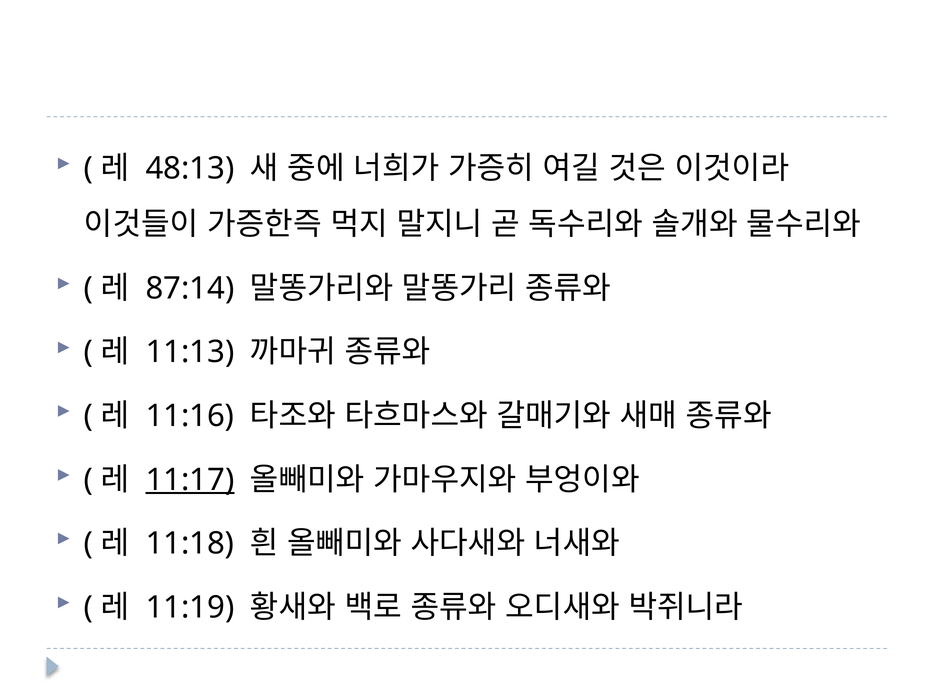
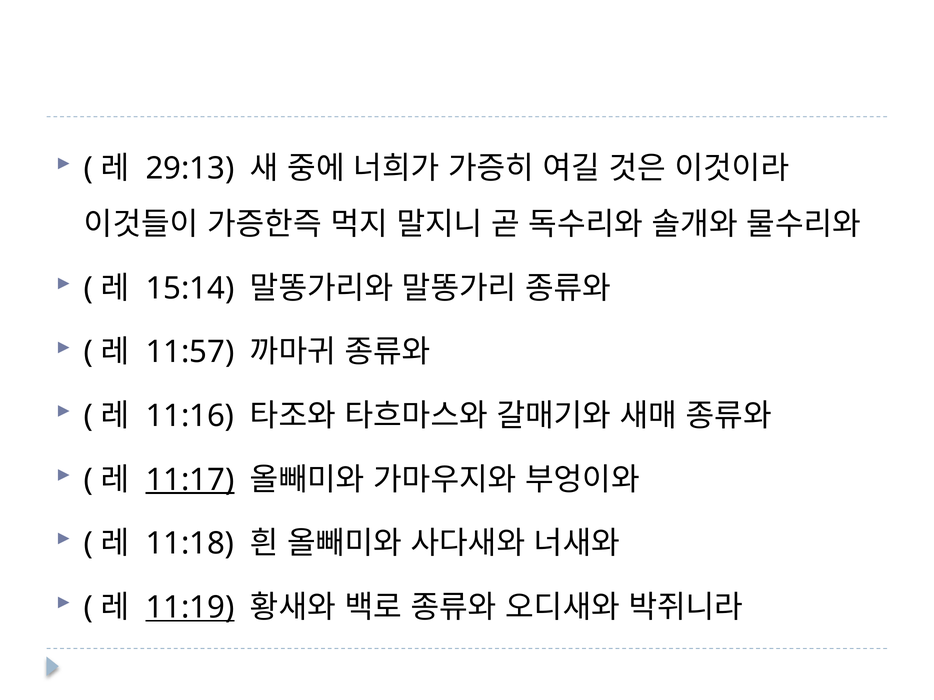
48:13: 48:13 -> 29:13 (190, 169)
87:14: 87:14 -> 15:14 (190, 289)
11:13: 11:13 -> 11:57 (190, 352)
11:19 underline: none -> present (190, 608)
